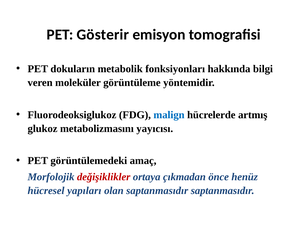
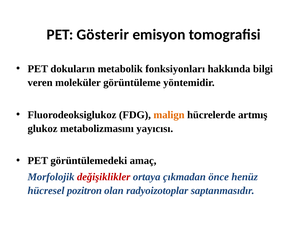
malign colour: blue -> orange (169, 115)
yapıları: yapıları -> pozitron (84, 191)
olan saptanmasıdır: saptanmasıdır -> radyoizotoplar (157, 191)
